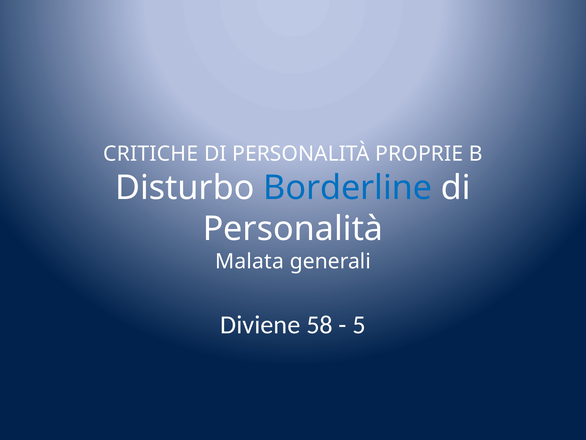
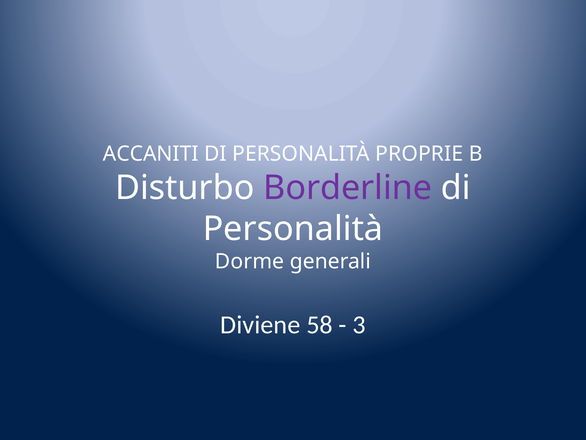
CRITICHE: CRITICHE -> ACCANITI (151, 154)
Borderline colour: blue -> purple (348, 188)
Malata: Malata -> Dorme (250, 261)
5: 5 -> 3 (359, 325)
